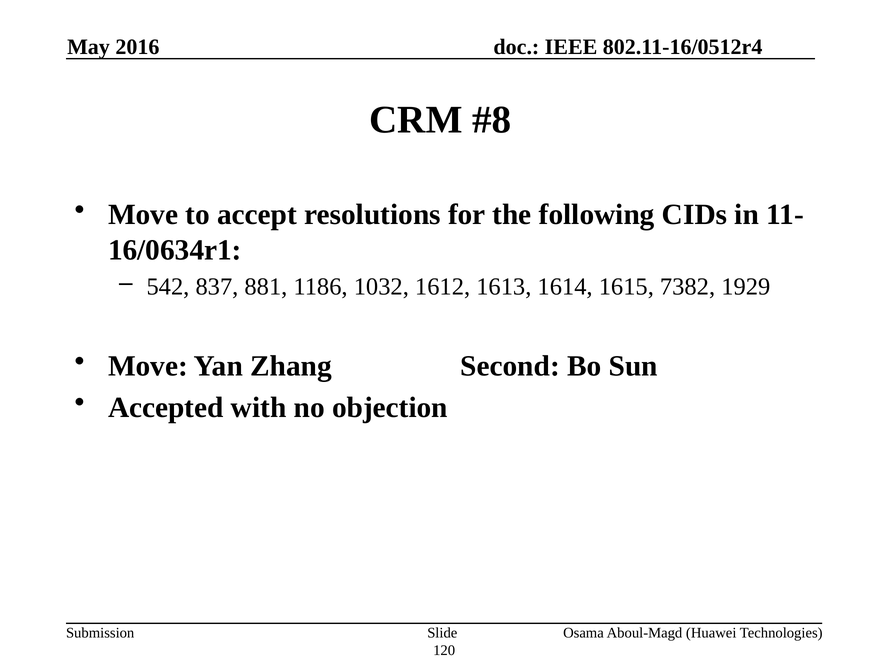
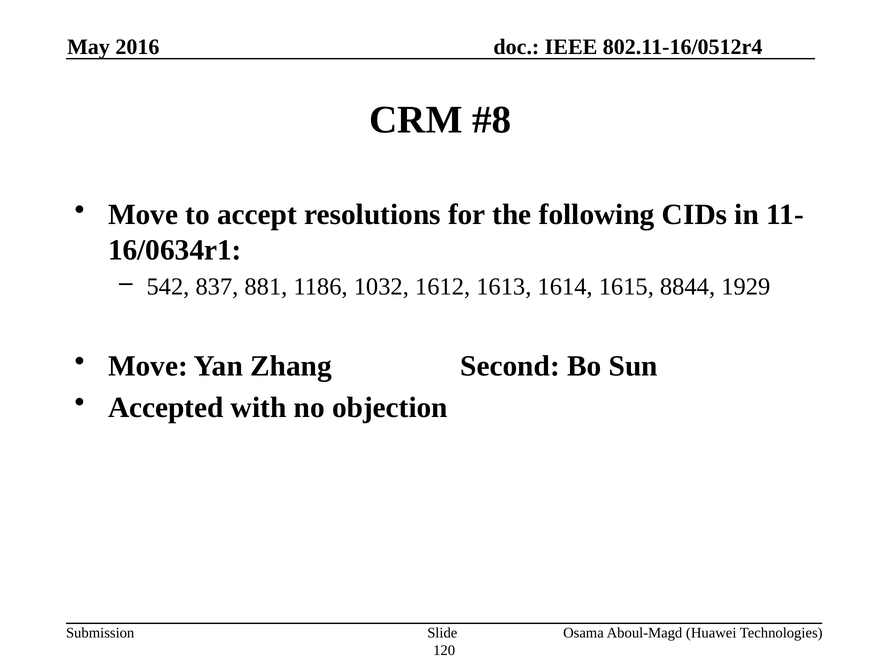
7382: 7382 -> 8844 (688, 287)
